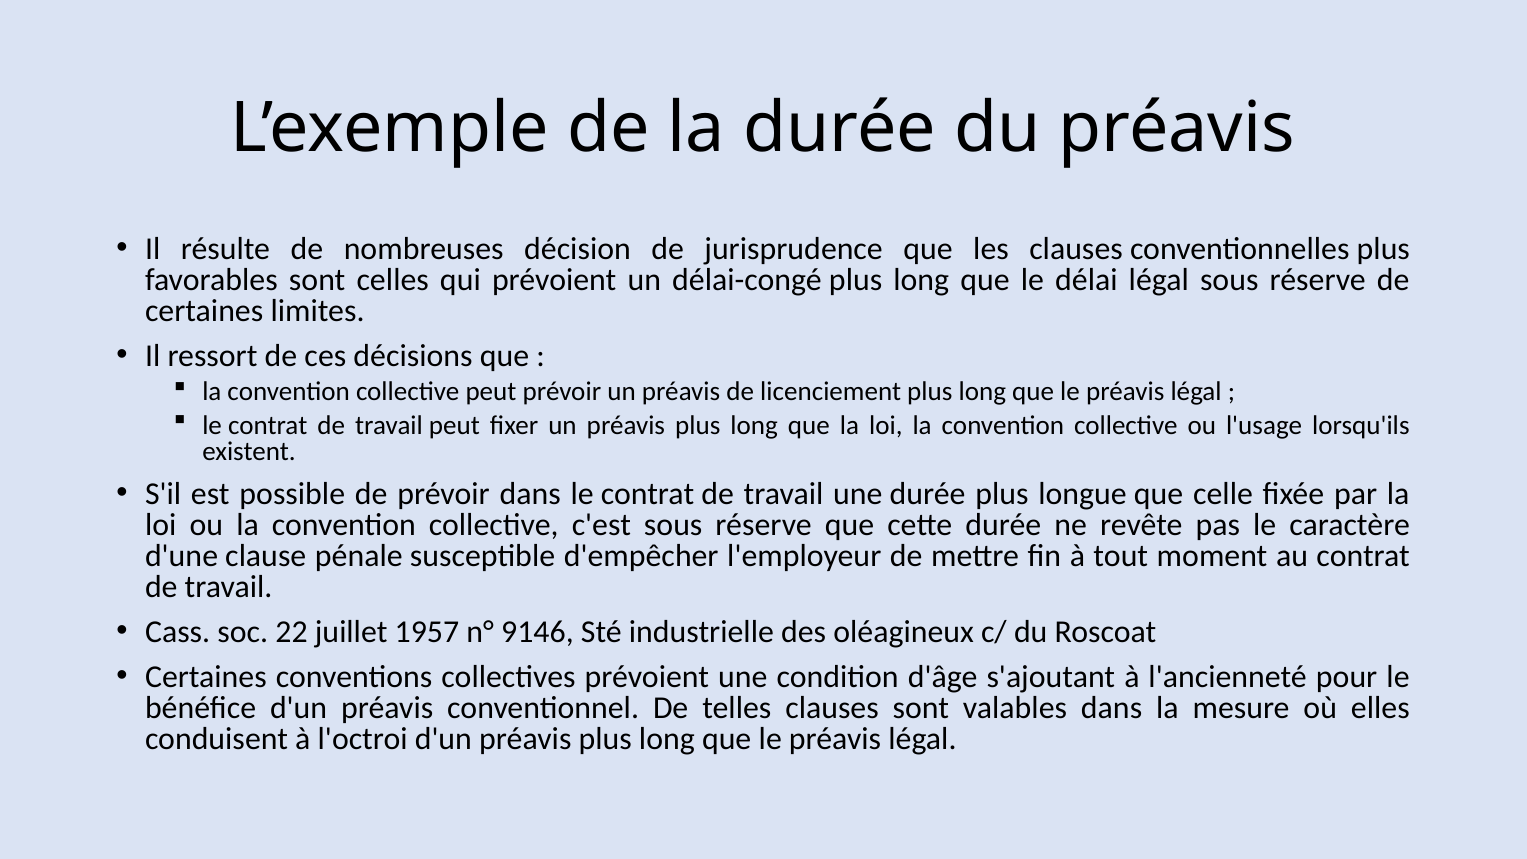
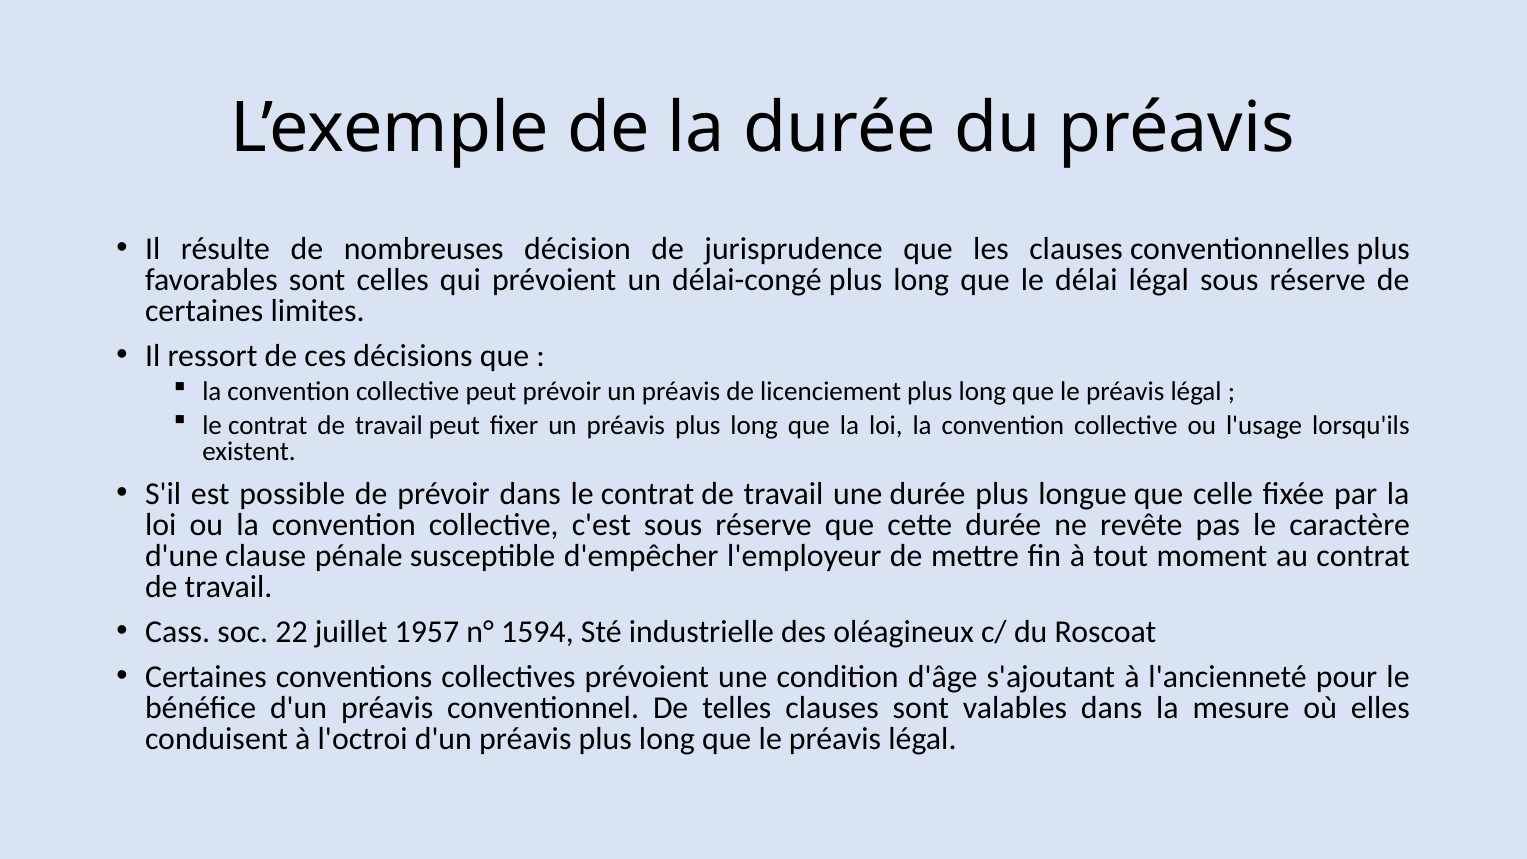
9146: 9146 -> 1594 (537, 632)
